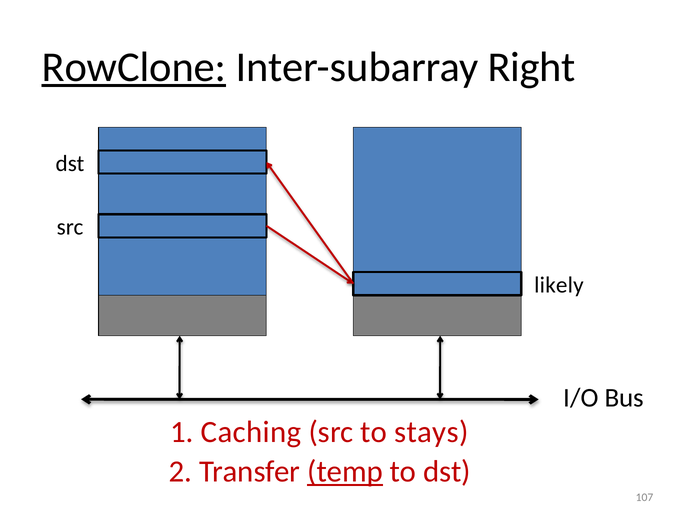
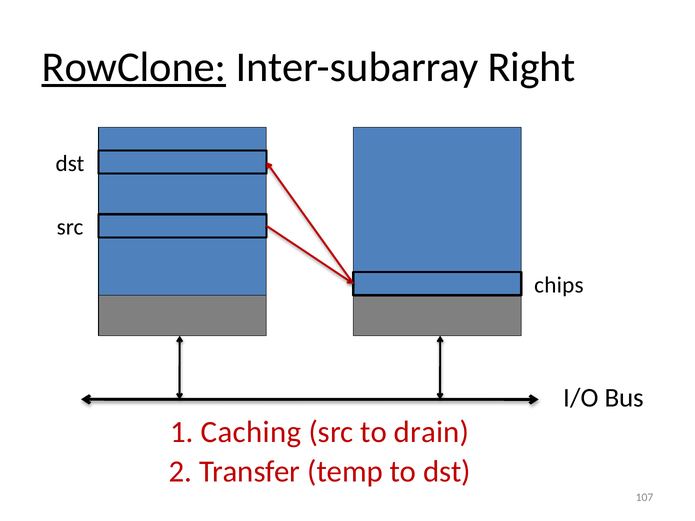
likely: likely -> chips (559, 285)
stays: stays -> drain (432, 432)
temp underline: present -> none (345, 472)
